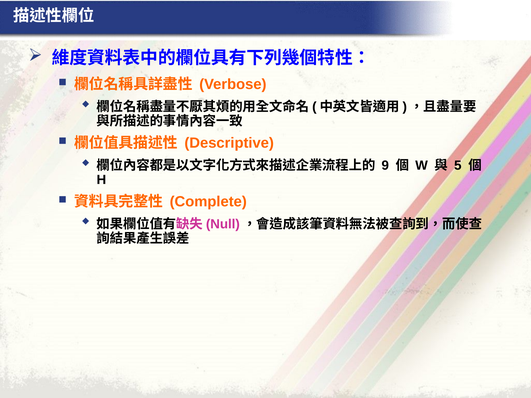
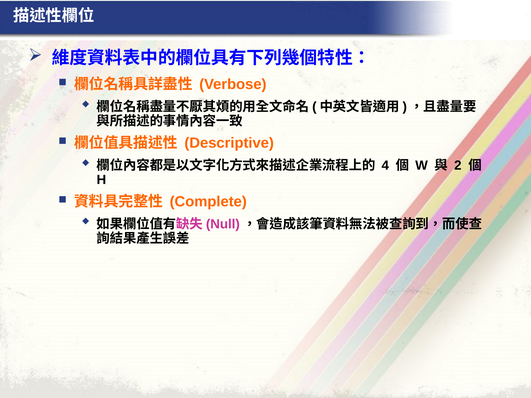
9: 9 -> 4 (385, 166)
5: 5 -> 2 (458, 166)
